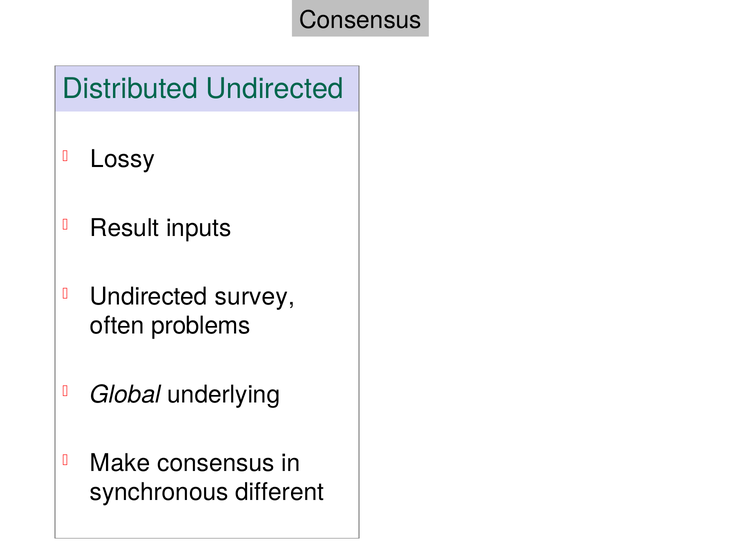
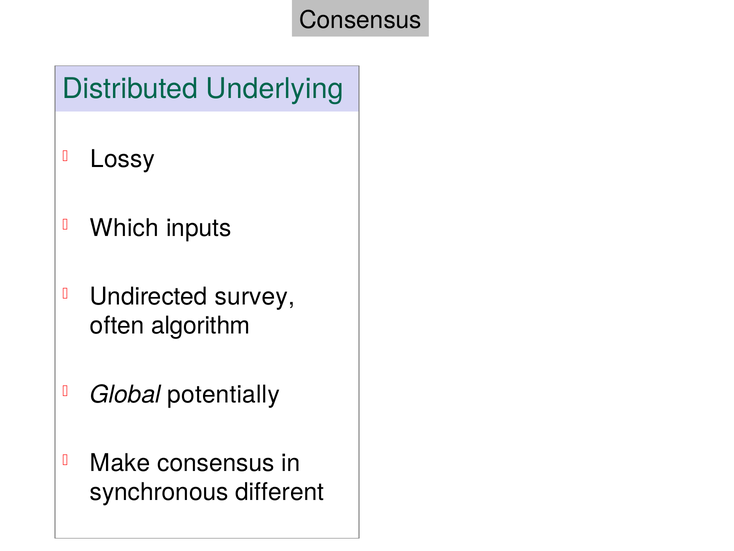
Distributed Undirected: Undirected -> Underlying (275, 89)
Result: Result -> Which (124, 228)
problems: problems -> algorithm (201, 326)
underlying: underlying -> potentially (224, 394)
